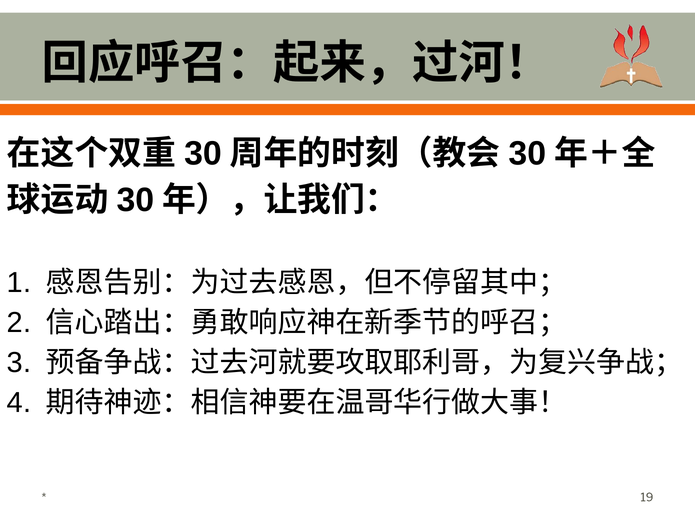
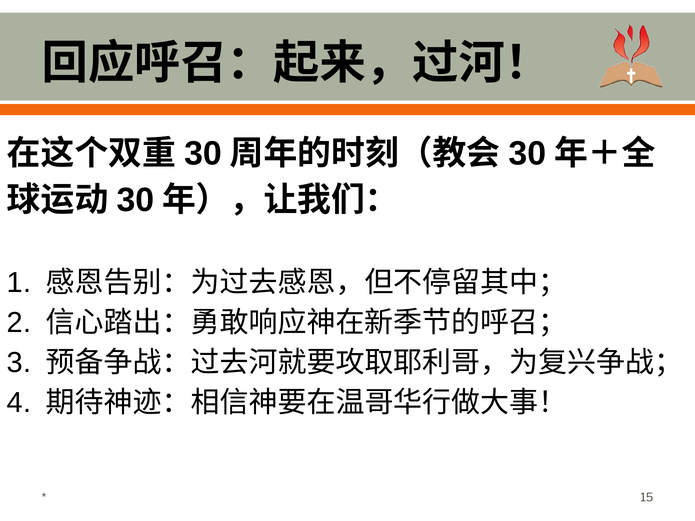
19: 19 -> 15 (647, 498)
